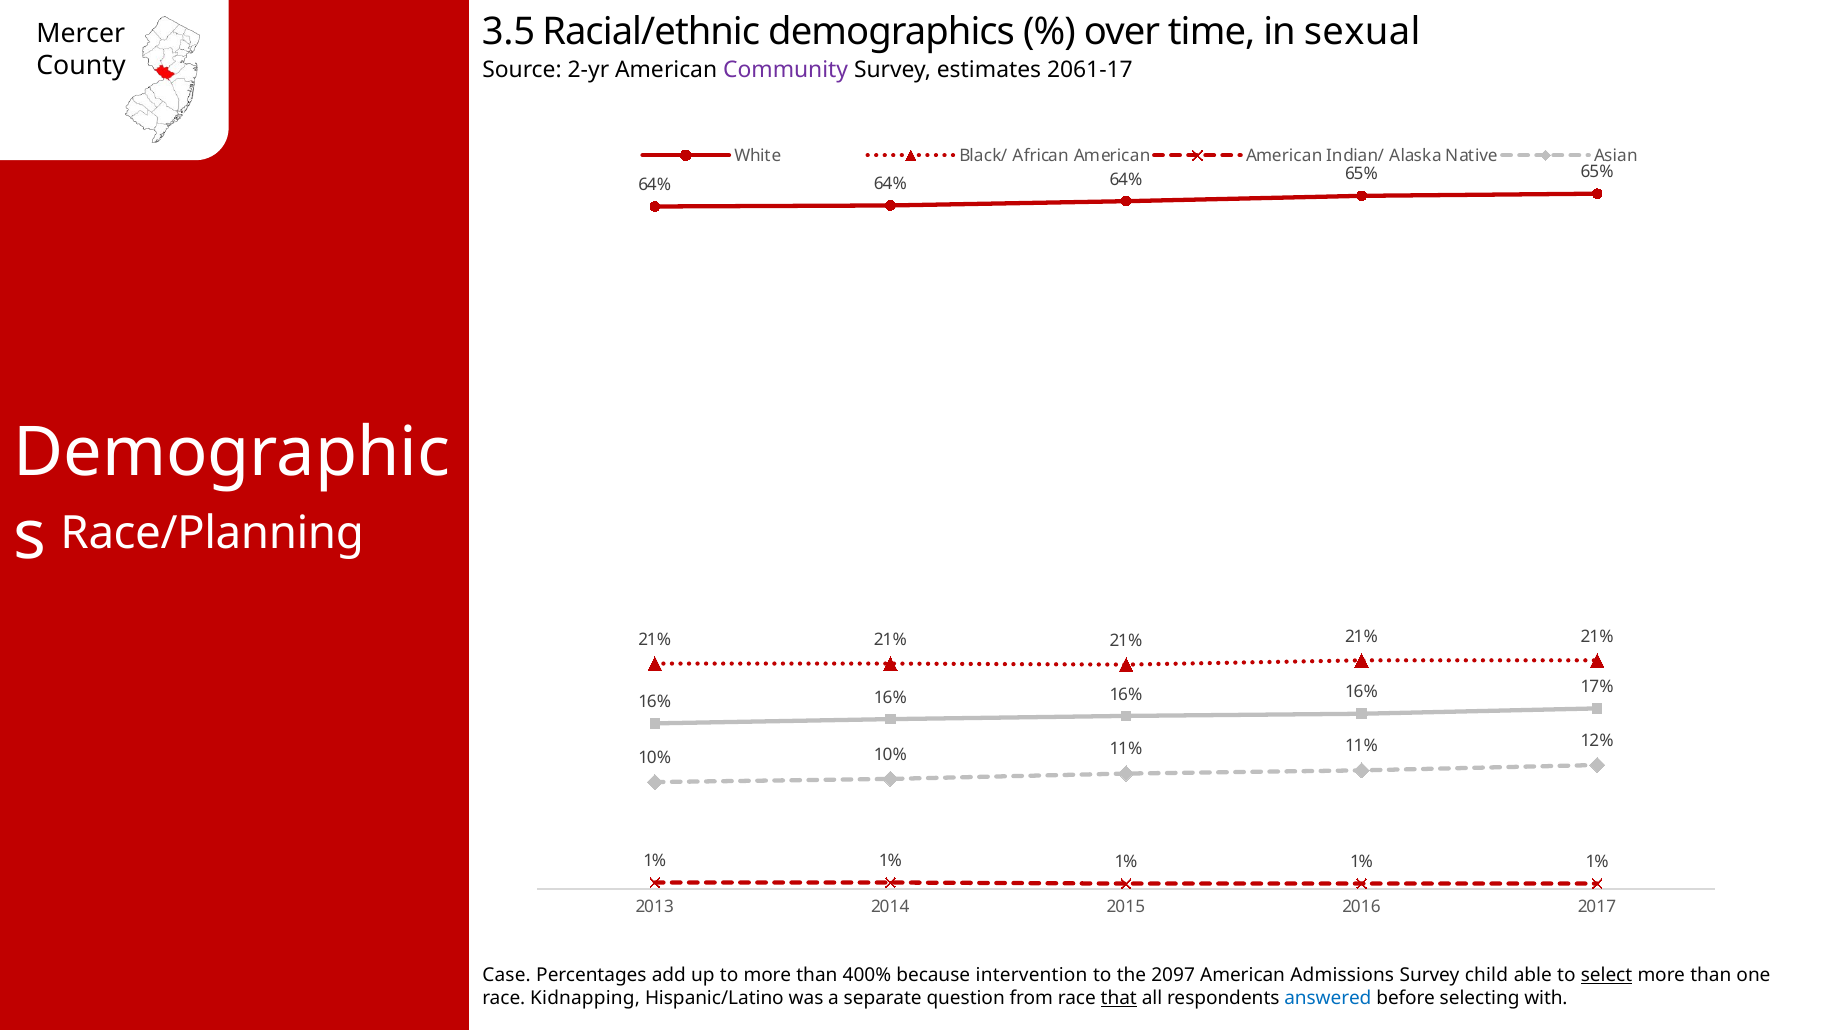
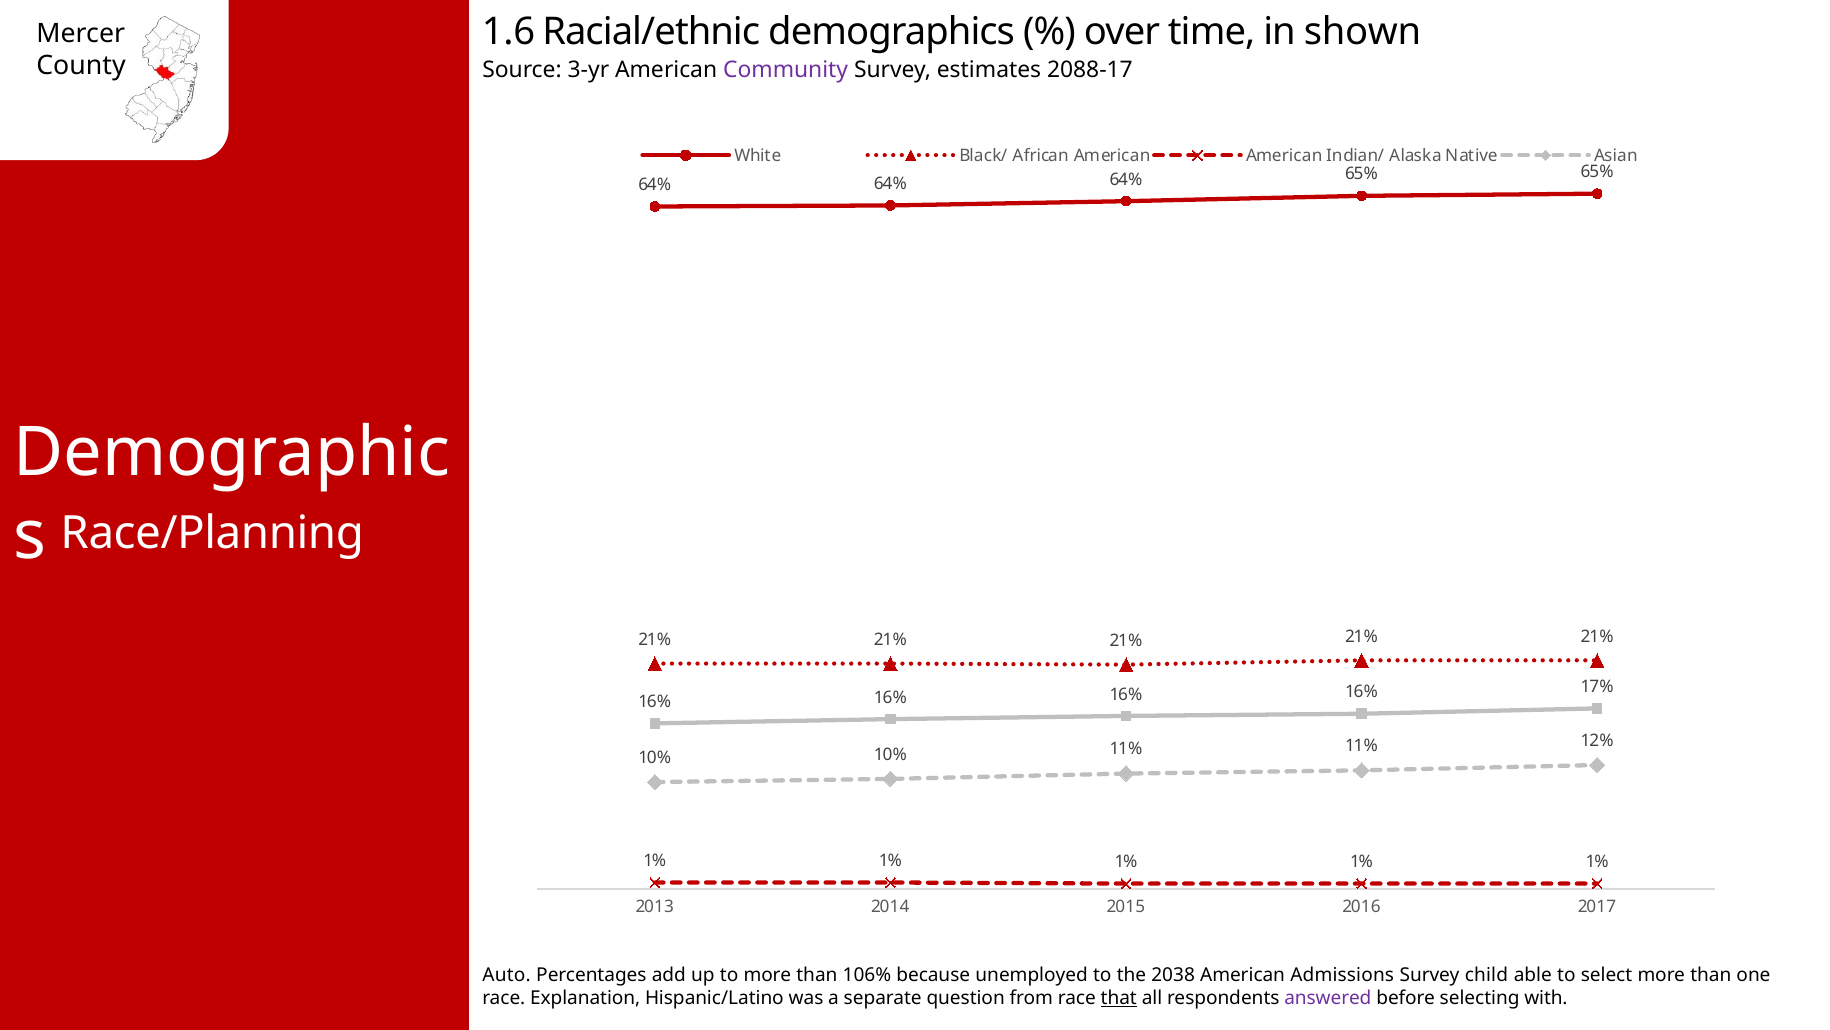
3.5: 3.5 -> 1.6 (509, 32)
sexual: sexual -> shown (1363, 32)
2-yr: 2-yr -> 3-yr (588, 70)
2061-17: 2061-17 -> 2088-17 (1090, 70)
Case: Case -> Auto (507, 975)
400%: 400% -> 106% (867, 975)
intervention: intervention -> unemployed (1032, 975)
2097: 2097 -> 2038 (1173, 975)
select underline: present -> none (1607, 975)
Kidnapping: Kidnapping -> Explanation (585, 998)
answered colour: blue -> purple (1328, 998)
